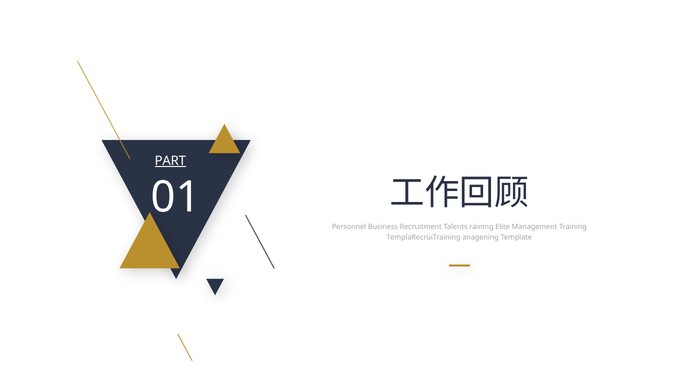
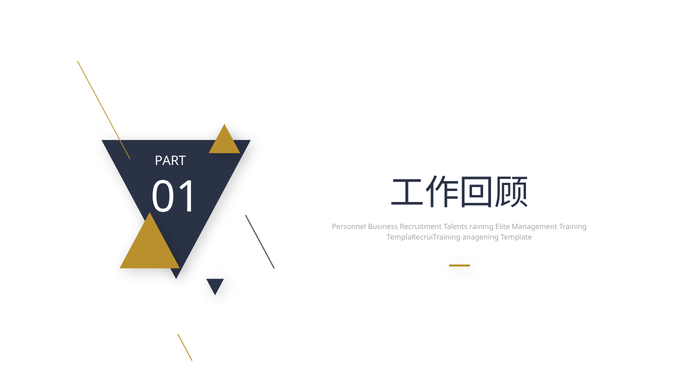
PART underline: present -> none (170, 161)
